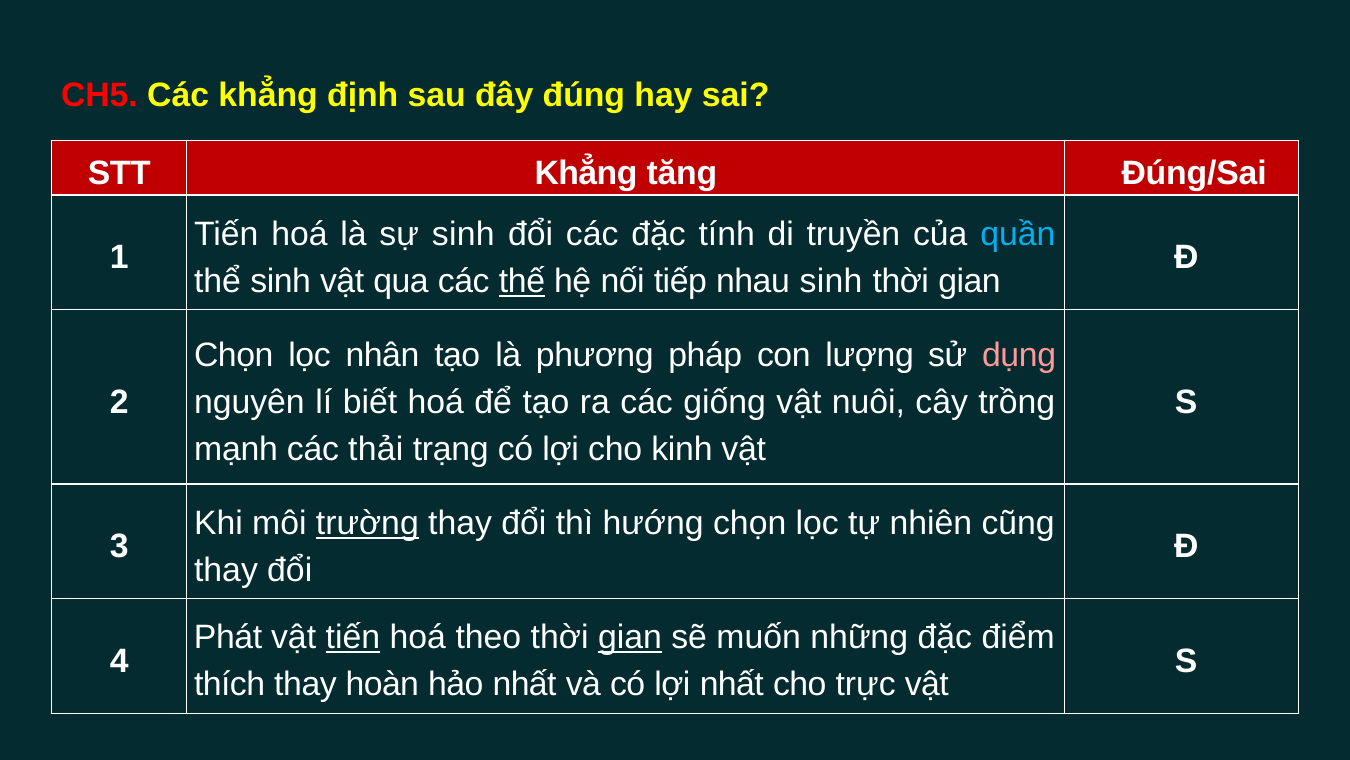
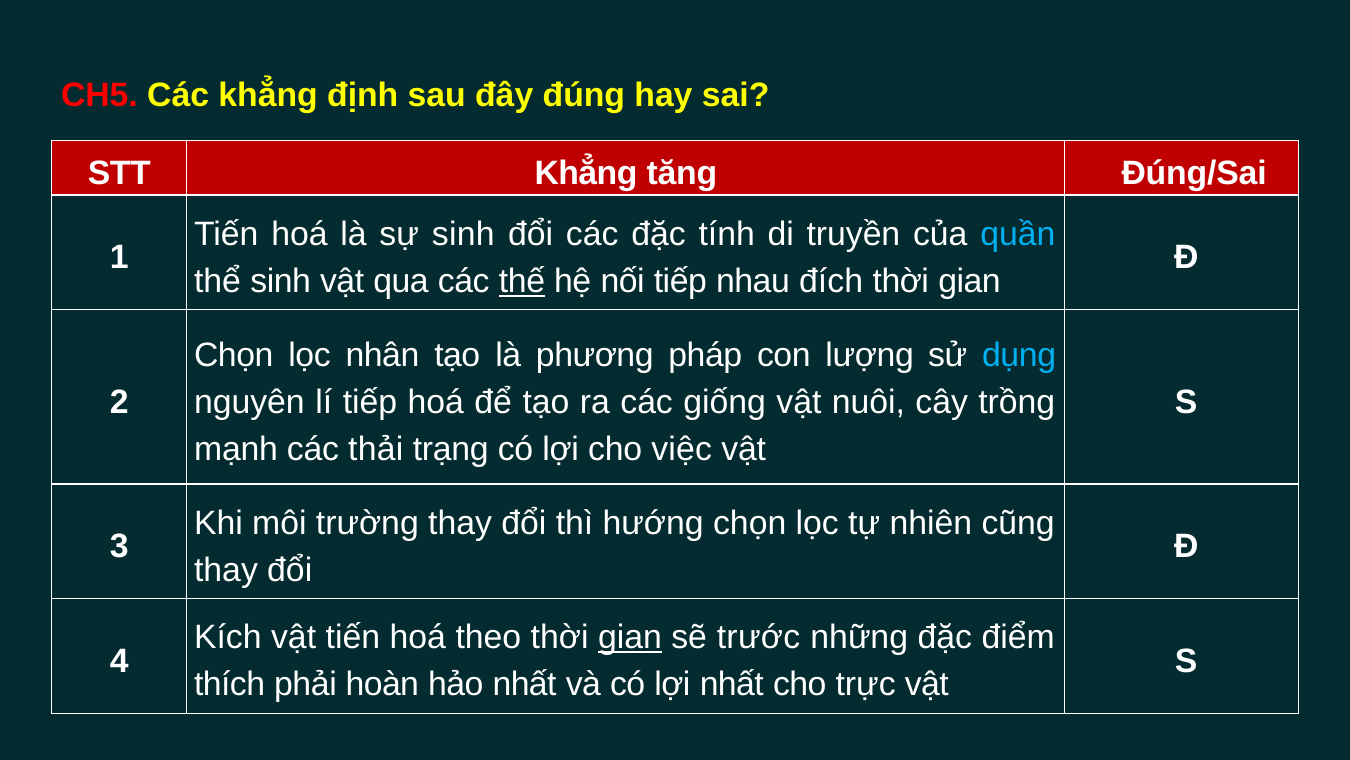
nhau sinh: sinh -> đích (831, 281)
dụng colour: pink -> light blue (1019, 355)
lí biết: biết -> tiếp (370, 402)
kinh: kinh -> việc (682, 449)
trường underline: present -> none (367, 523)
Phát: Phát -> Kích (228, 637)
tiến underline: present -> none (353, 637)
muốn: muốn -> trước (759, 637)
thích thay: thay -> phải (305, 684)
